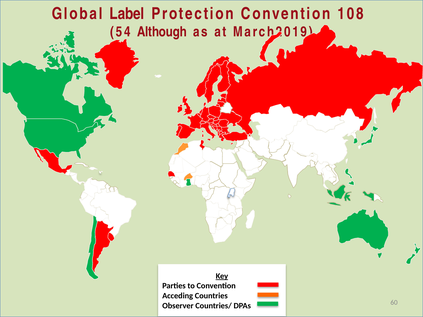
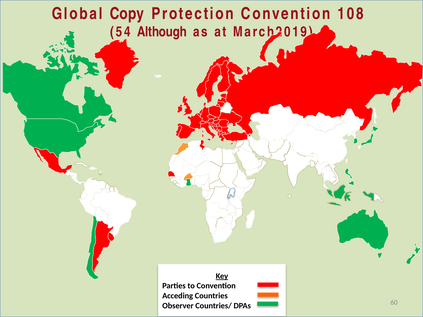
Label: Label -> Copy (127, 14)
